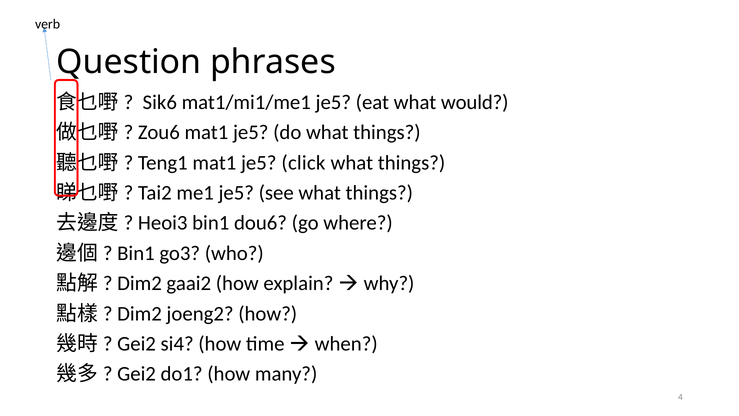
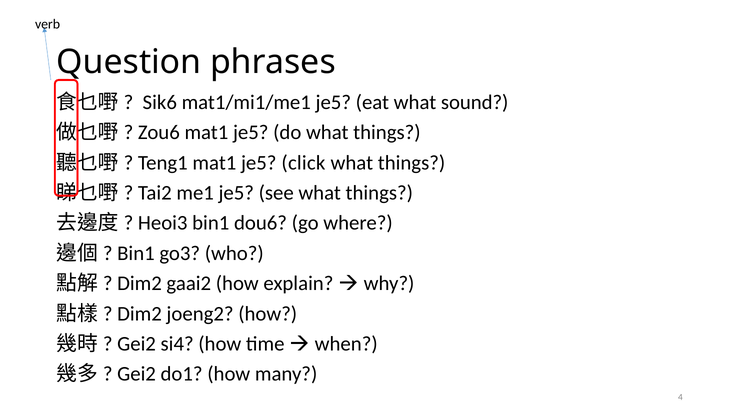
would: would -> sound (475, 102)
